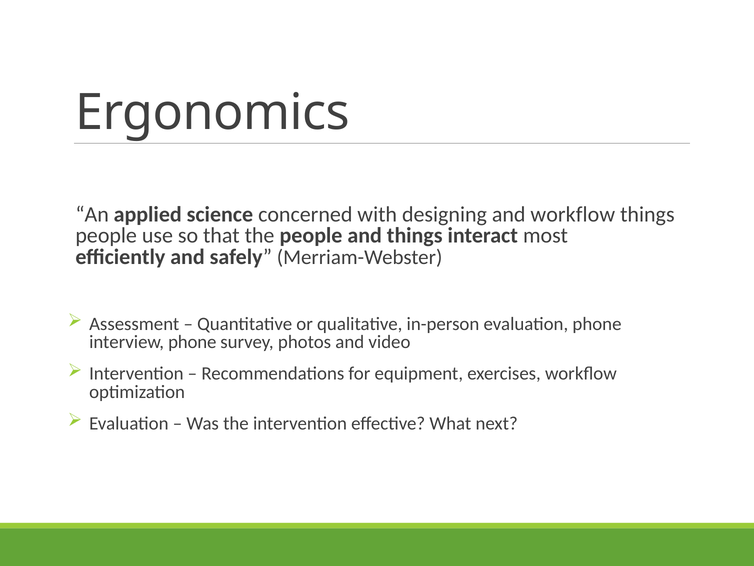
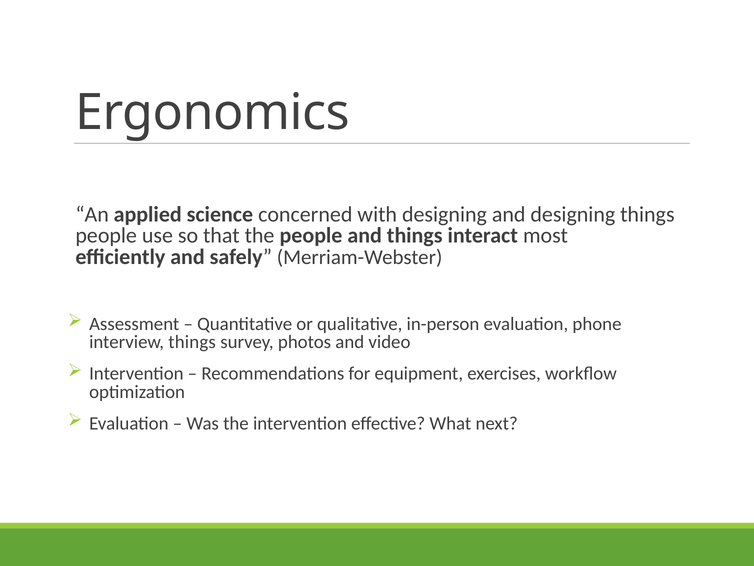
and workflow: workflow -> designing (573, 214)
interview phone: phone -> things (192, 342)
